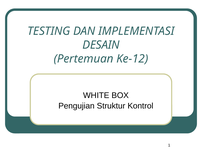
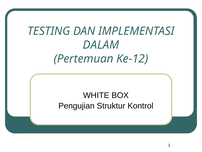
DESAIN: DESAIN -> DALAM (101, 45)
